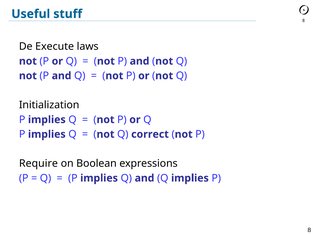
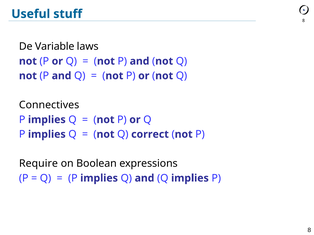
Execute: Execute -> Variable (55, 47)
Initialization: Initialization -> Connectives (49, 105)
